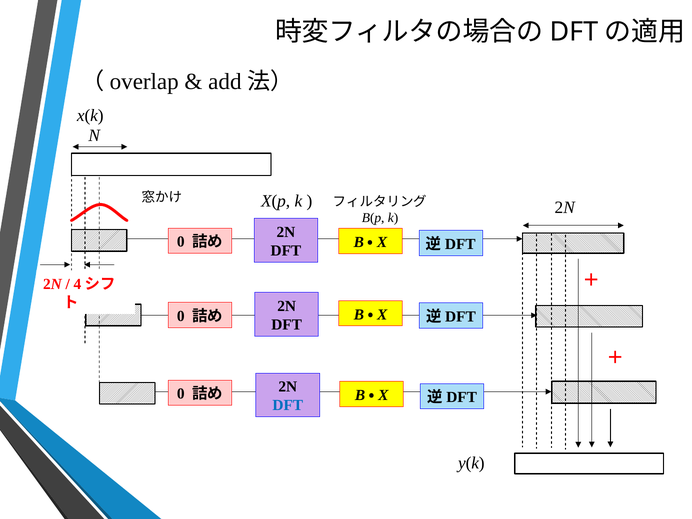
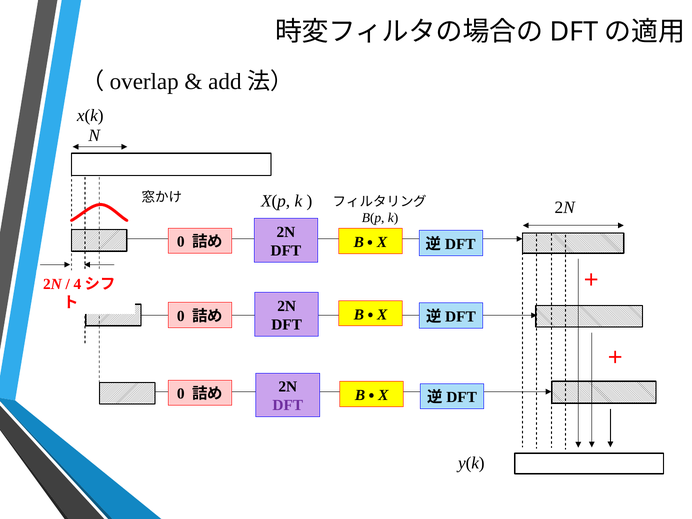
DFT colour: blue -> purple (288, 405)
